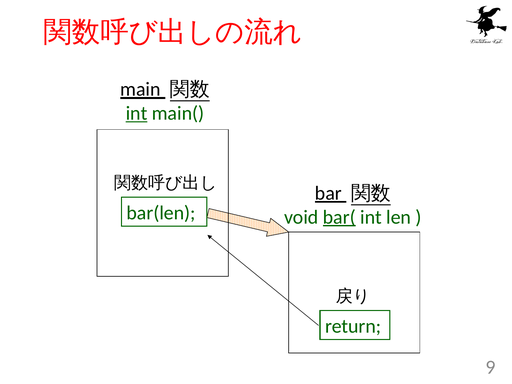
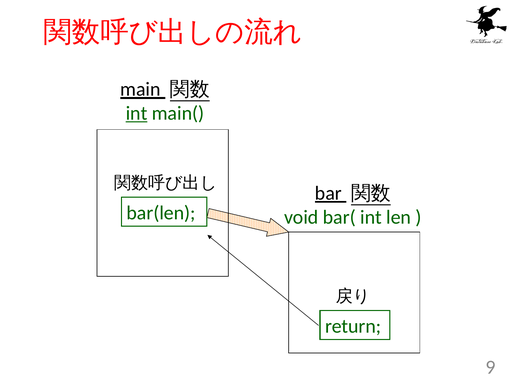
bar( underline: present -> none (339, 217)
